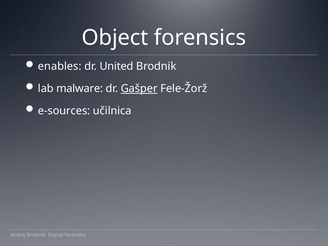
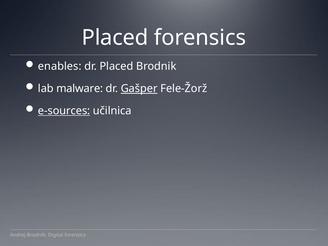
Object: Object -> Placed (115, 38)
dr United: United -> Placed (116, 66)
e-sources underline: none -> present (64, 111)
